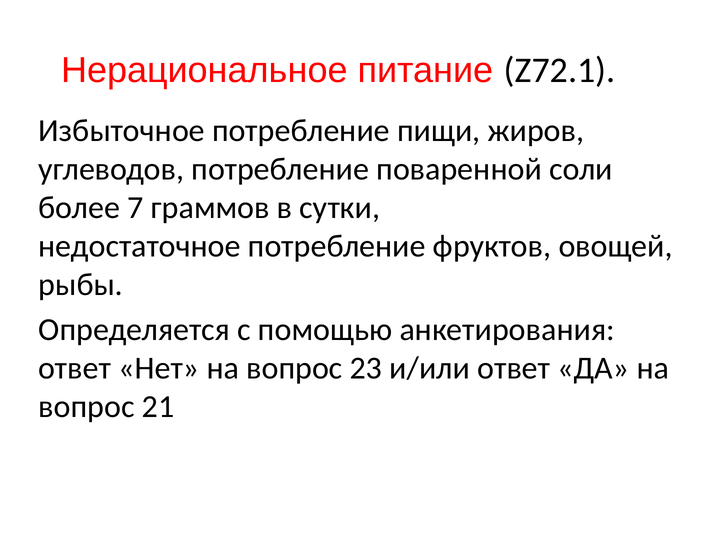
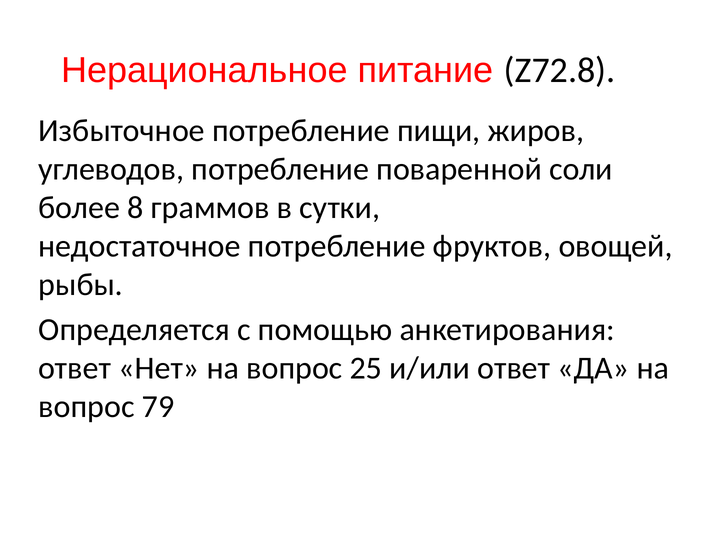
Z72.1: Z72.1 -> Z72.8 (560, 70)
7: 7 -> 8 (135, 208)
23: 23 -> 25 (366, 368)
21: 21 -> 79 (158, 406)
